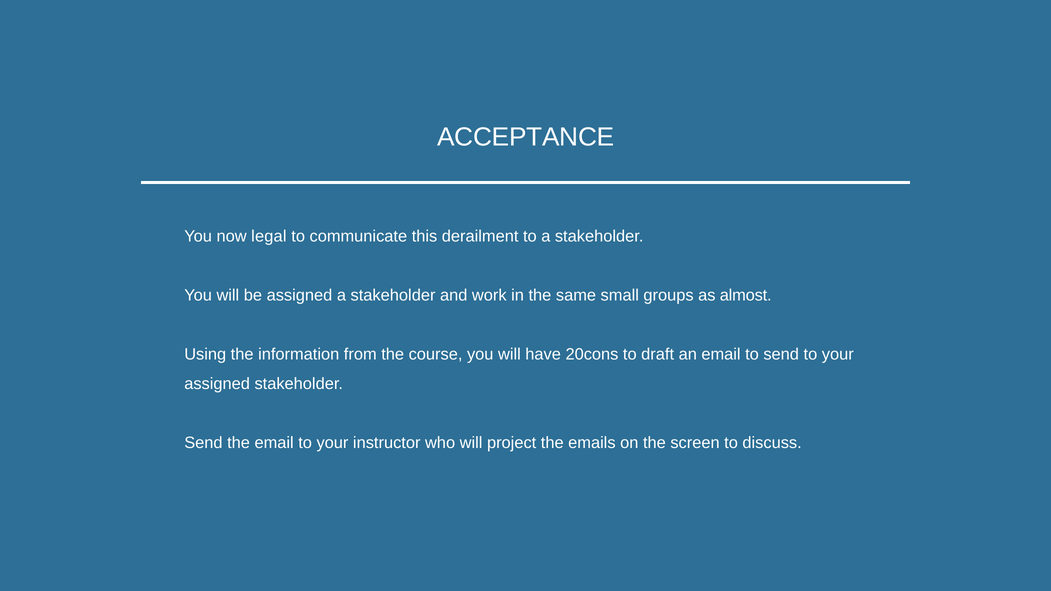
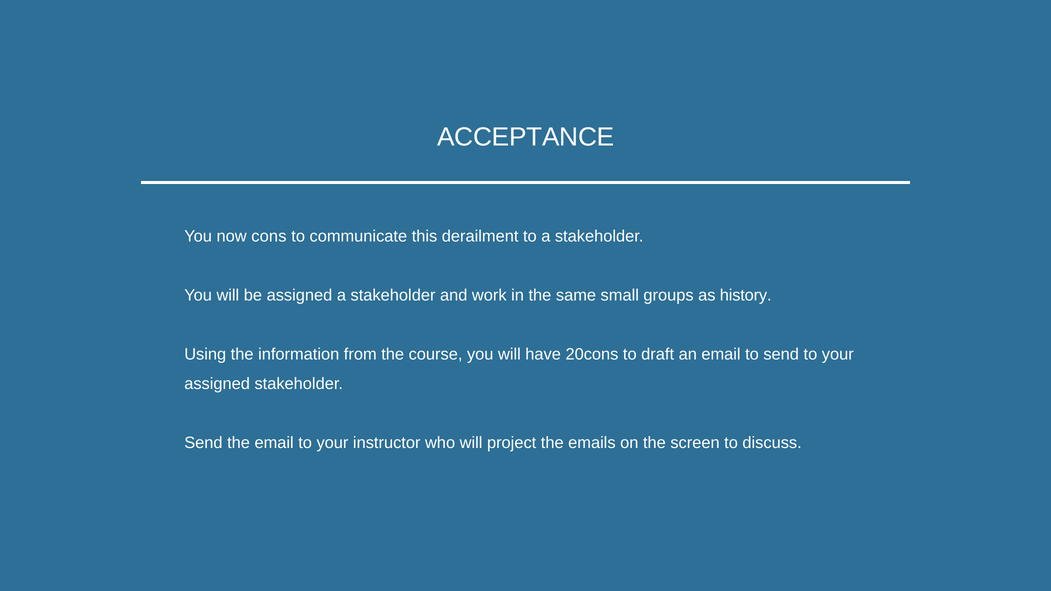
legal: legal -> cons (269, 236)
almost: almost -> history (746, 295)
